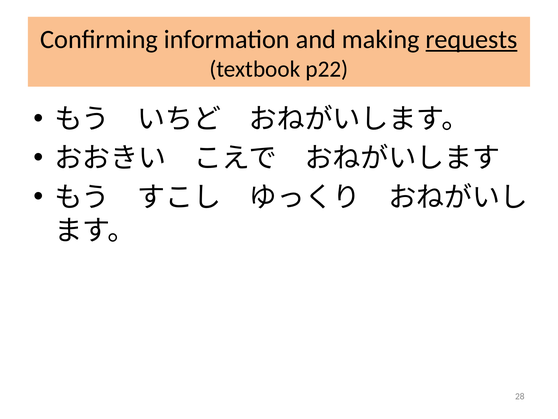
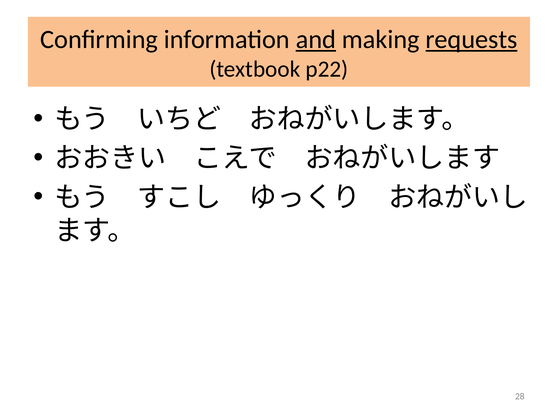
and underline: none -> present (316, 40)
